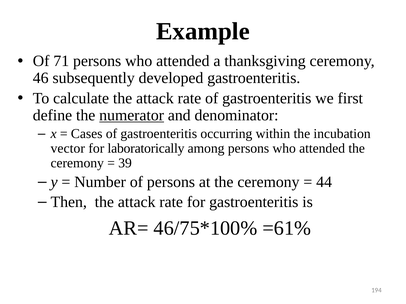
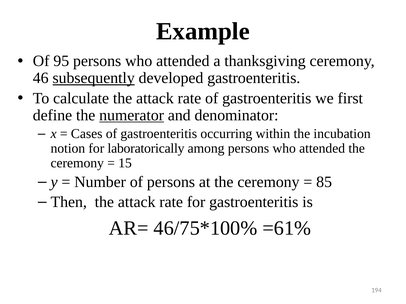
71: 71 -> 95 (61, 61)
subsequently underline: none -> present (94, 78)
vector: vector -> notion (68, 149)
39: 39 -> 15 (125, 163)
44: 44 -> 85 (324, 182)
